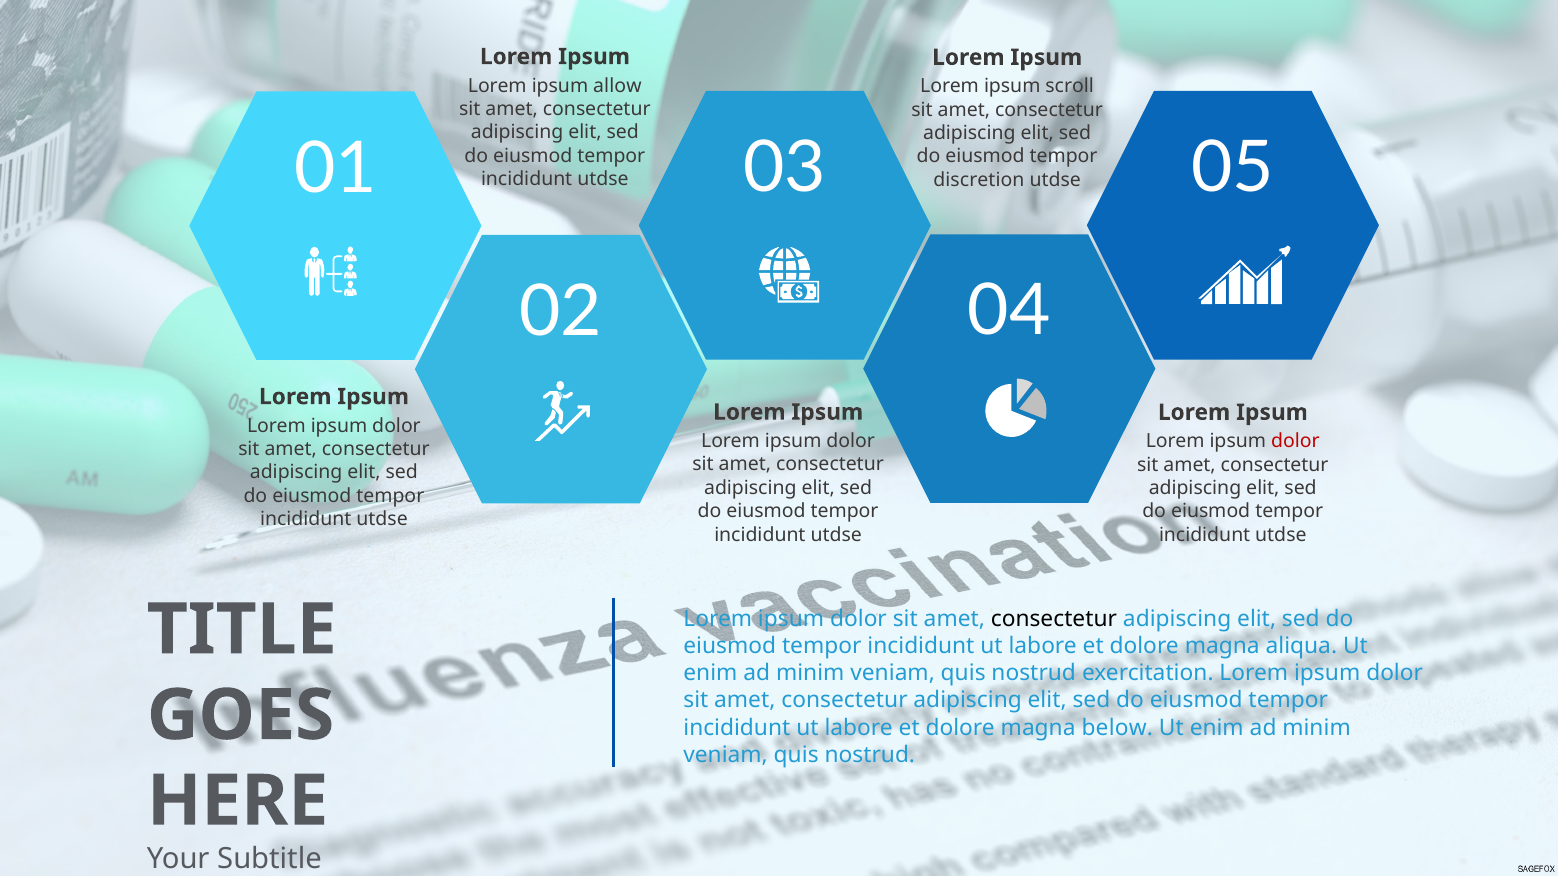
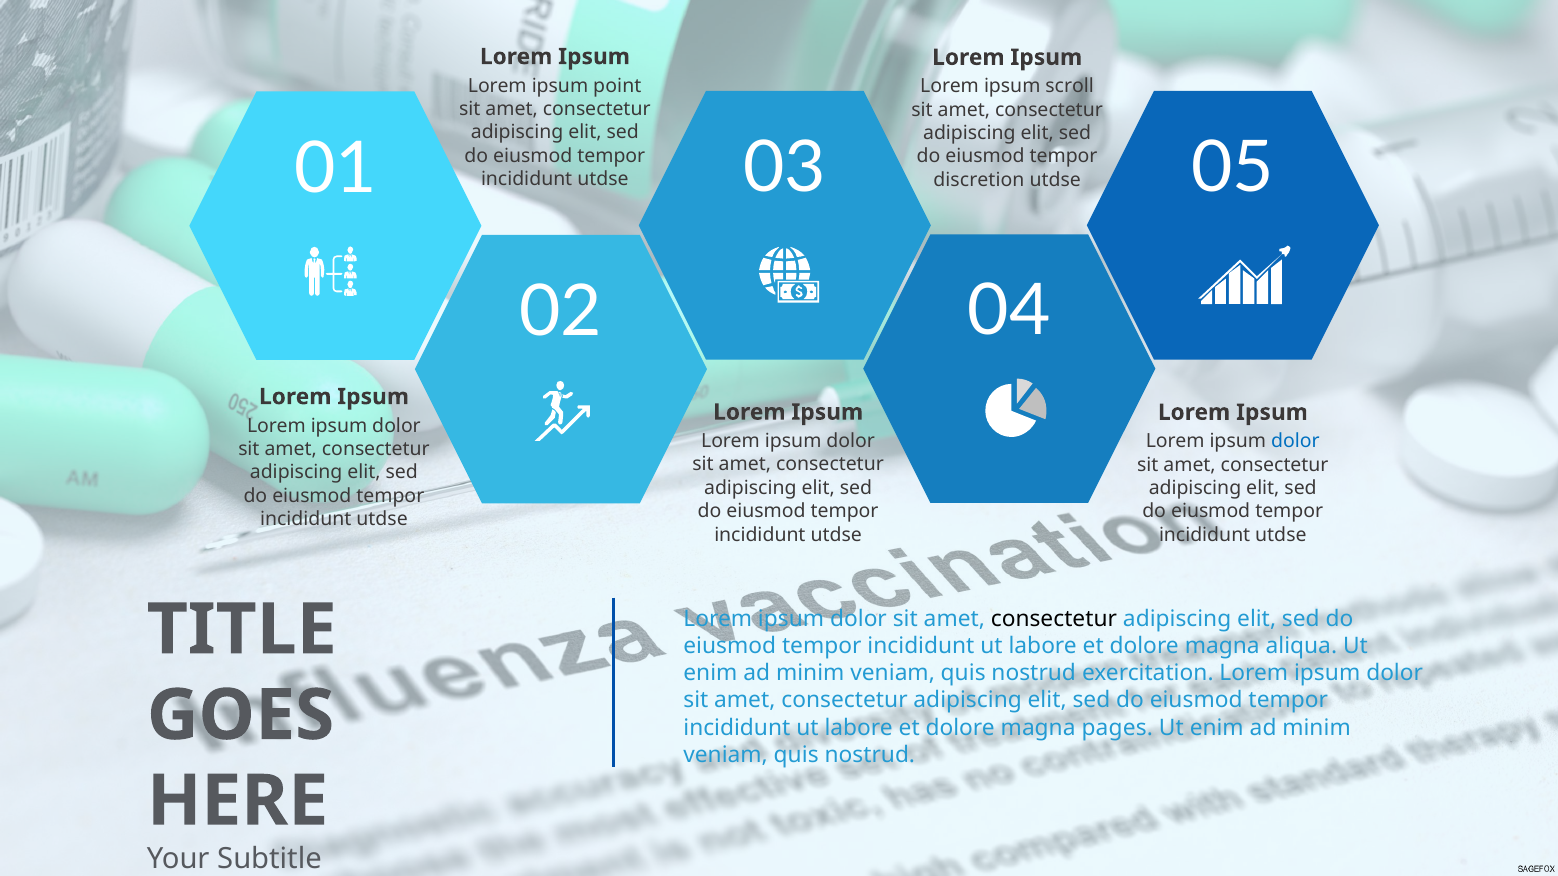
allow: allow -> point (617, 86)
dolor colour: red -> blue (1295, 441)
below: below -> pages (1117, 728)
